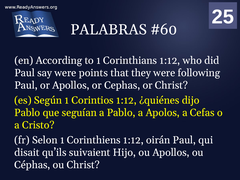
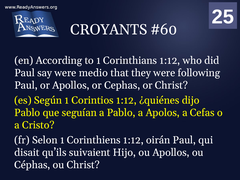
PALABRAS: PALABRAS -> CROYANTS (109, 30)
points: points -> medio (93, 73)
